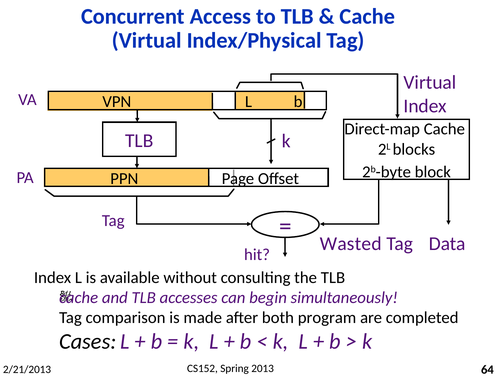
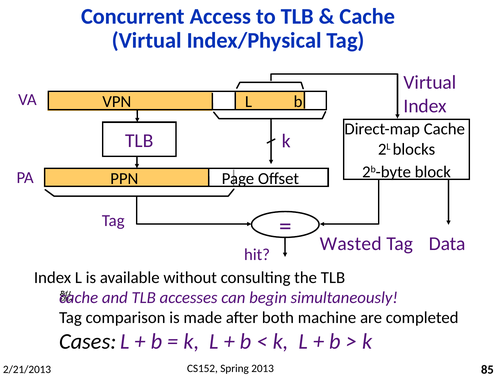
program: program -> machine (327, 318)
64: 64 -> 85 (487, 370)
